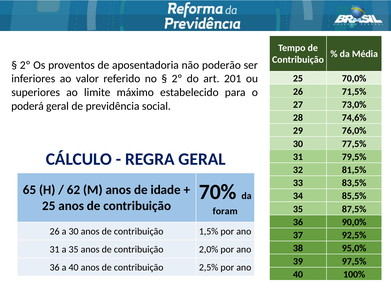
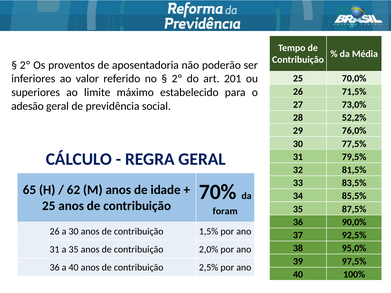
poderá: poderá -> adesão (27, 106)
74,6%: 74,6% -> 52,2% (354, 118)
